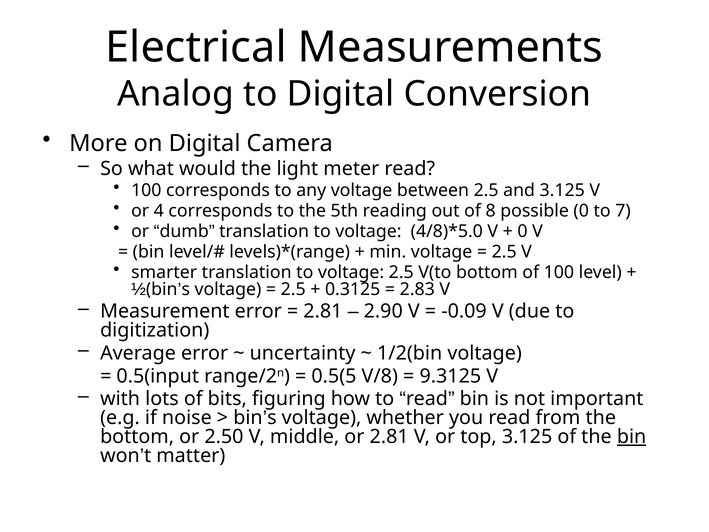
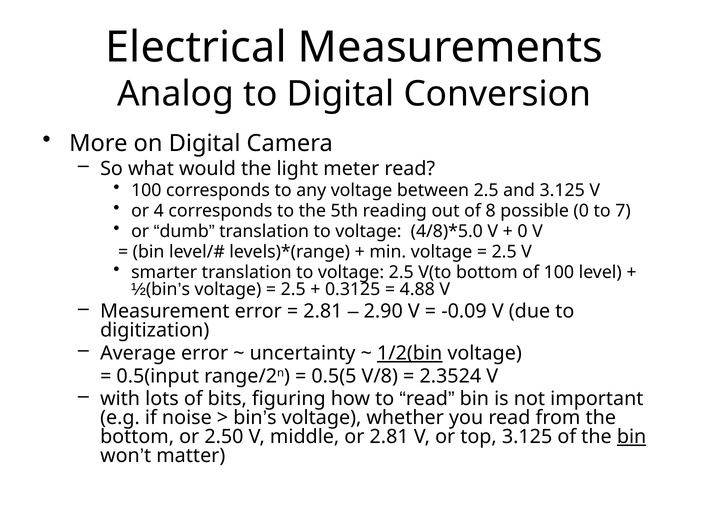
2.83: 2.83 -> 4.88 (417, 289)
1/2(bin underline: none -> present (410, 353)
9.3125: 9.3125 -> 2.3524 (450, 376)
